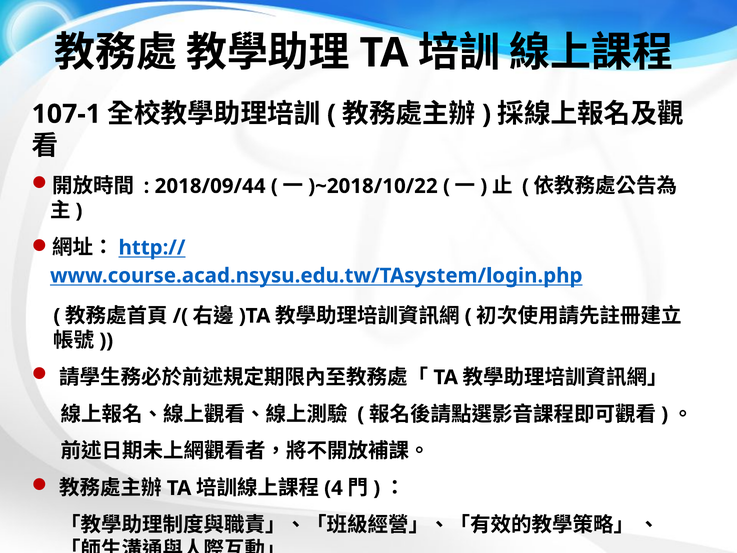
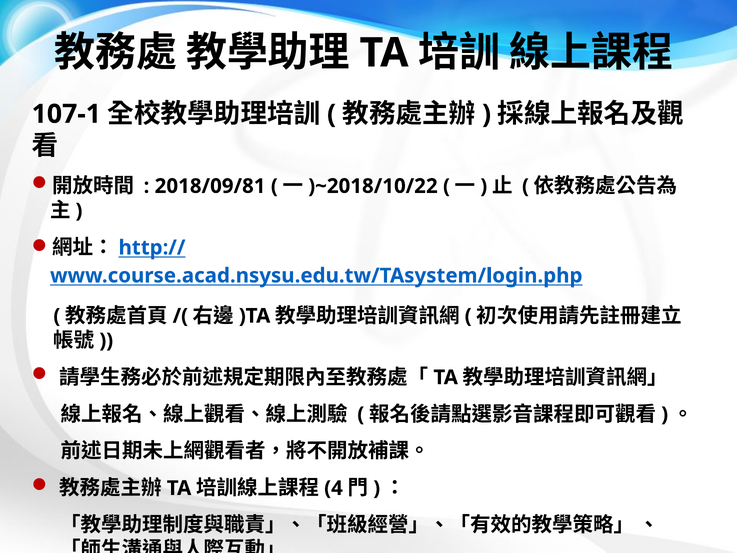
2018/09/44: 2018/09/44 -> 2018/09/81 (210, 186)
